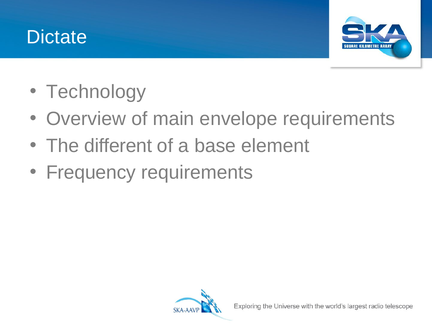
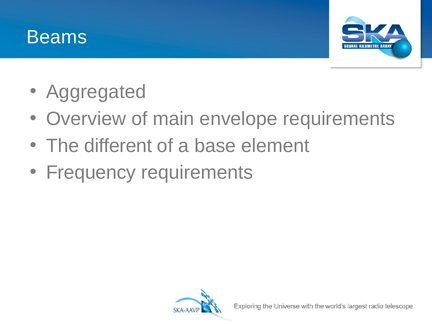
Dictate: Dictate -> Beams (57, 37)
Technology: Technology -> Aggregated (96, 92)
